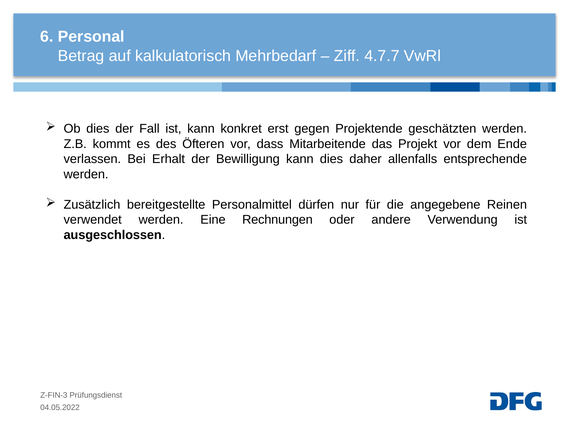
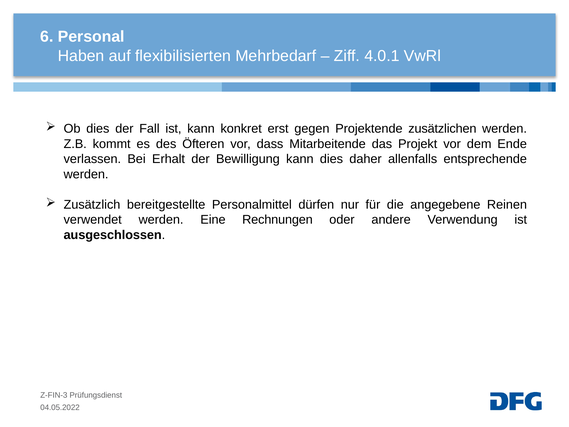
Betrag: Betrag -> Haben (81, 56)
kalkulatorisch: kalkulatorisch -> flexibilisierten (183, 56)
4.7.7: 4.7.7 -> 4.0.1 (382, 56)
geschätzten: geschätzten -> zusätzlichen (442, 129)
